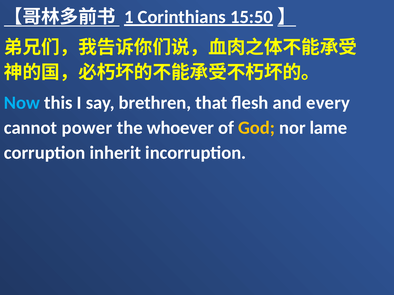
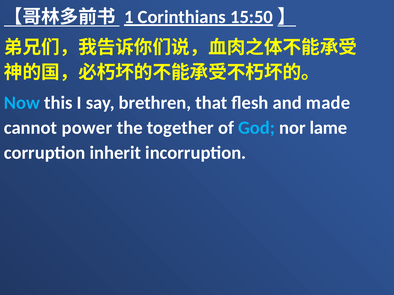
every: every -> made (328, 103)
whoever: whoever -> together (180, 128)
God colour: yellow -> light blue (257, 128)
